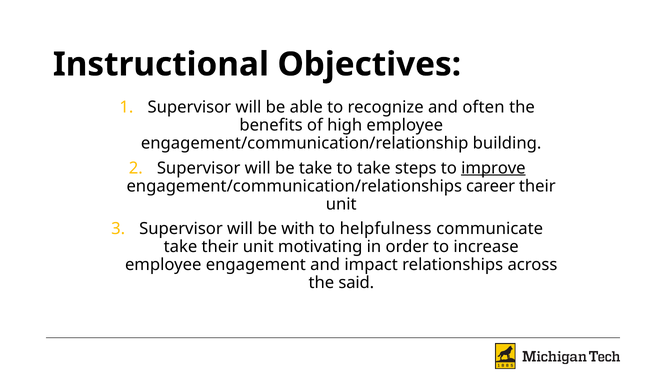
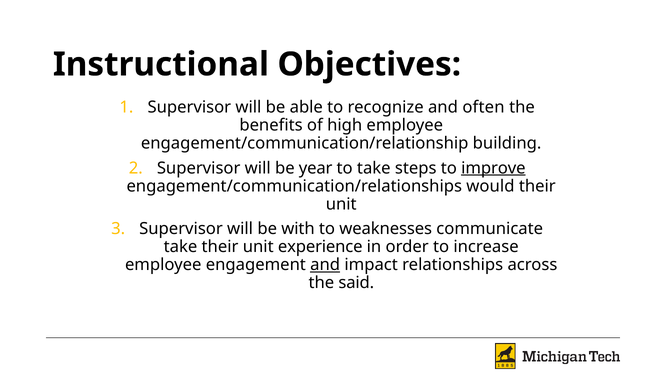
be take: take -> year (316, 168)
career: career -> would (490, 186)
helpfulness: helpfulness -> weaknesses (386, 229)
motivating: motivating -> experience (320, 247)
and underline: none -> present (325, 265)
